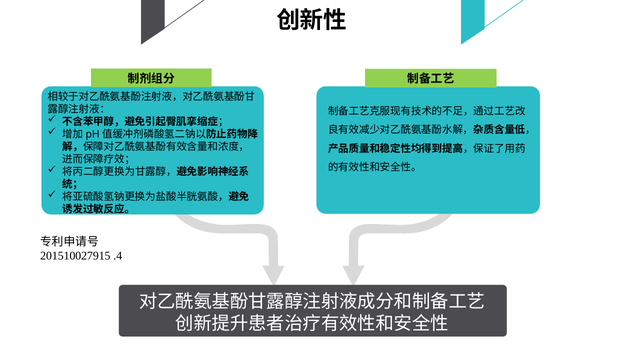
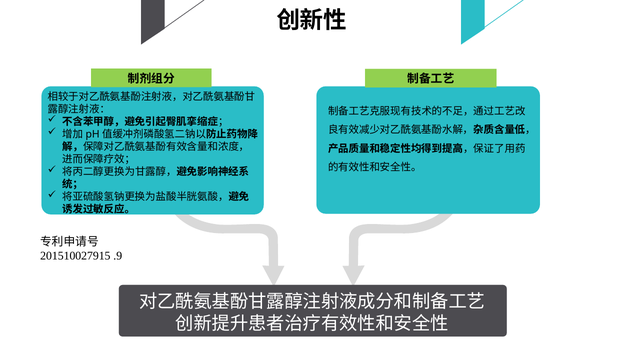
.4: .4 -> .9 (118, 255)
